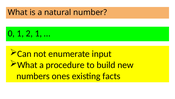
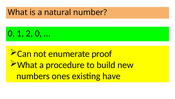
2 1: 1 -> 0 (38, 33)
input: input -> proof (102, 54)
facts: facts -> have (111, 76)
